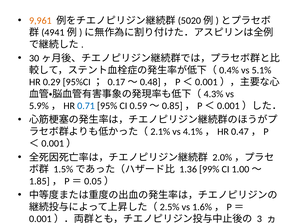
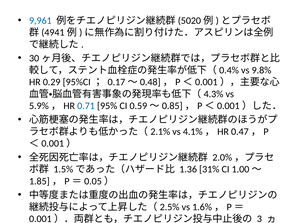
9,961 colour: orange -> blue (40, 21)
5.1%: 5.1% -> 9.8% (261, 70)
99%: 99% -> 31% (209, 170)
